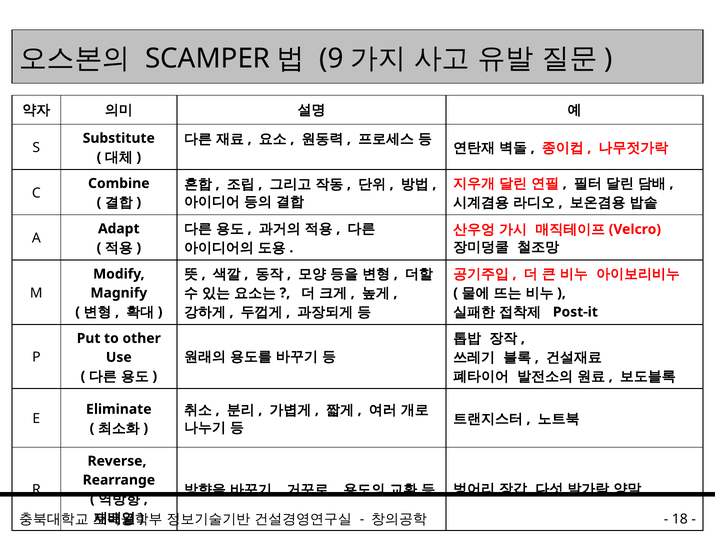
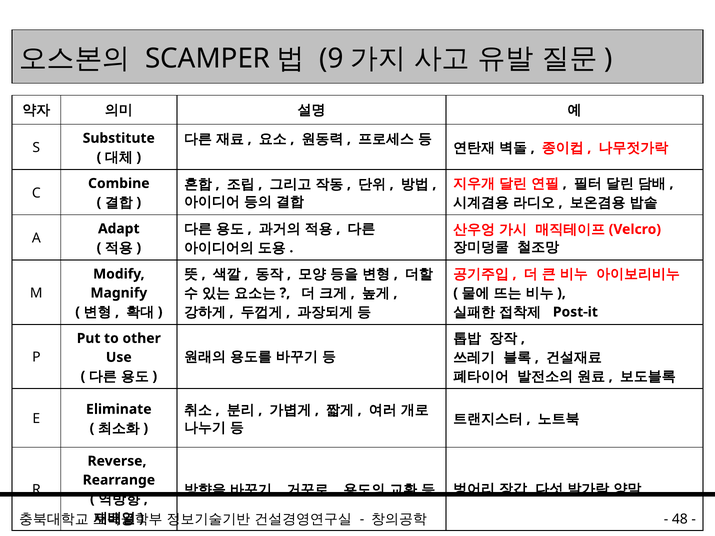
18: 18 -> 48 (680, 519)
